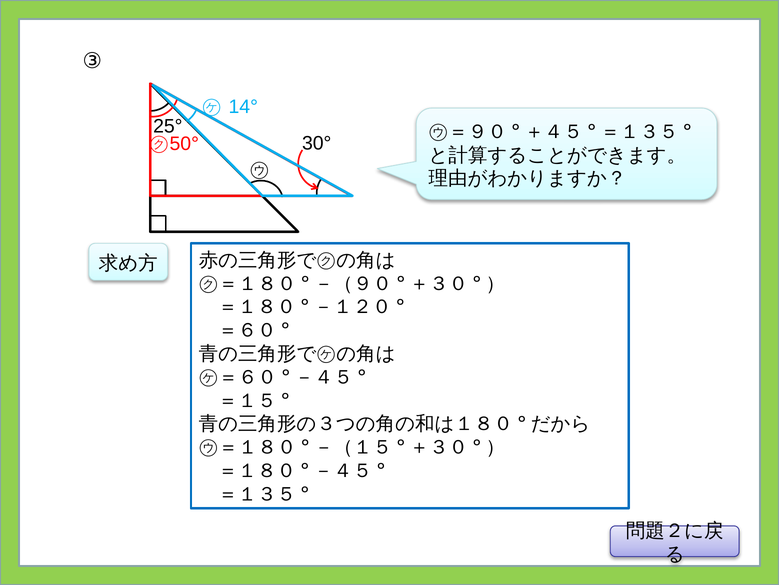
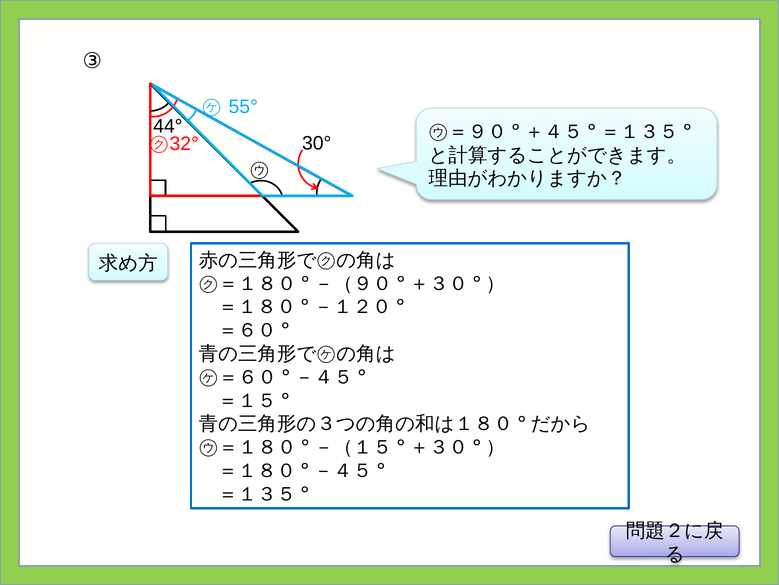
14°: 14° -> 55° (243, 107)
25°: 25° -> 44° (168, 126)
50°: 50° -> 32° (184, 144)
